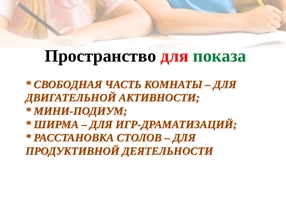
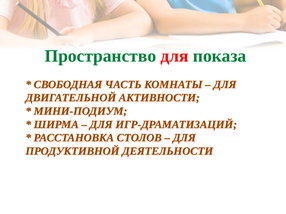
Пространство colour: black -> green (100, 56)
